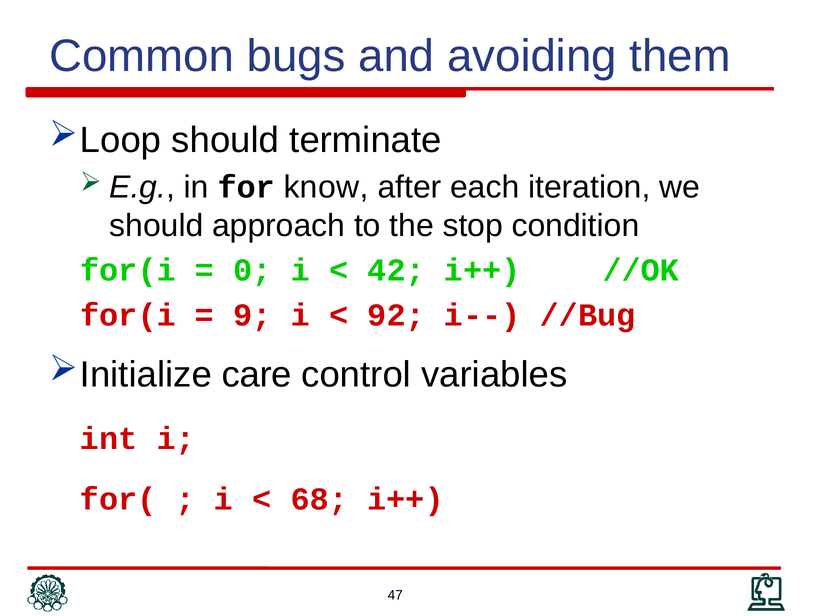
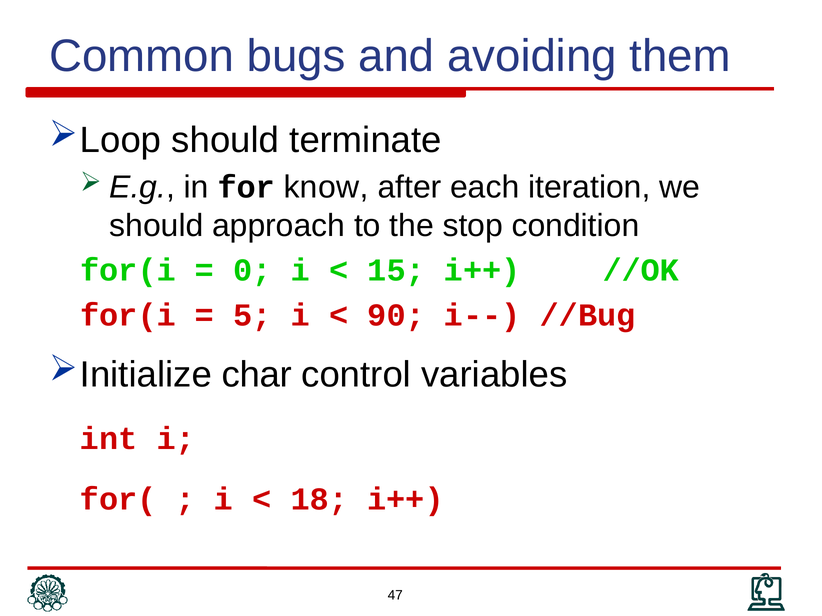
42: 42 -> 15 (396, 270)
9: 9 -> 5 (252, 315)
92: 92 -> 90 (396, 315)
care: care -> char (257, 375)
68: 68 -> 18 (319, 500)
